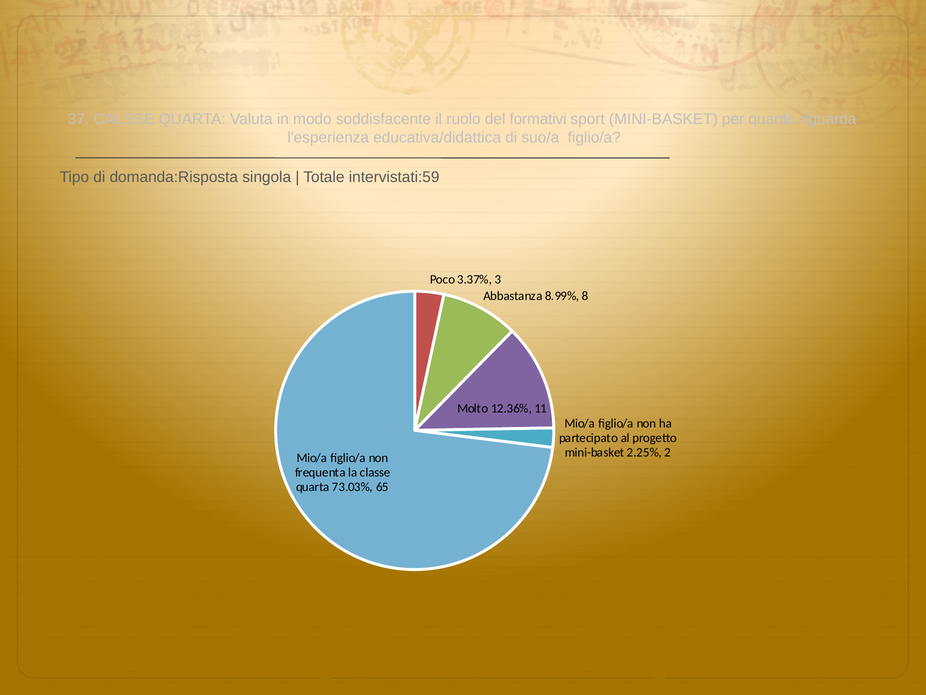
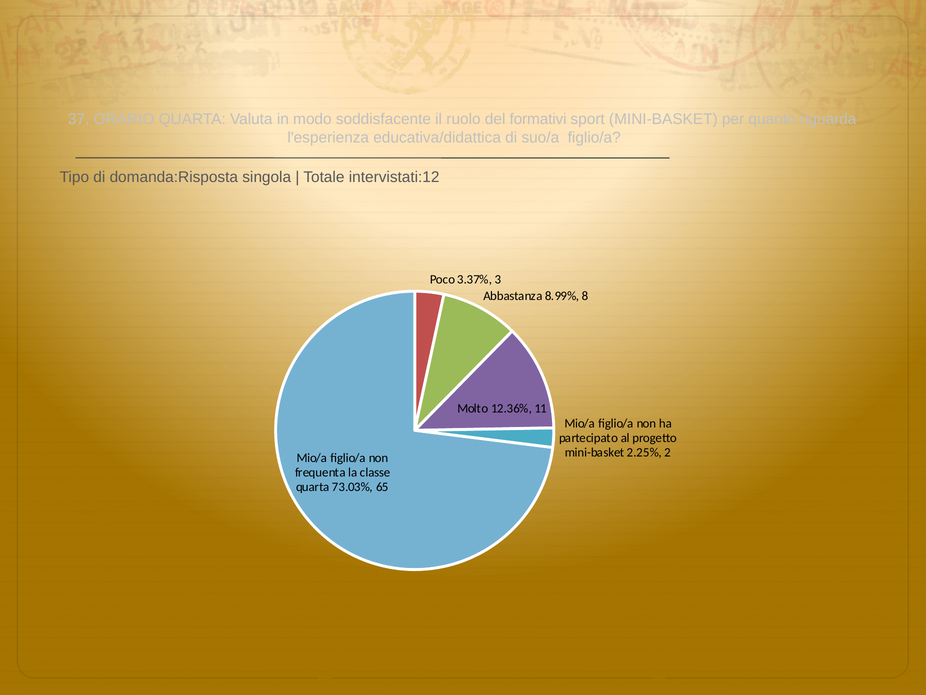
CALSSE: CALSSE -> ORARIO (124, 119)
intervistati:59: intervistati:59 -> intervistati:12 (394, 177)
